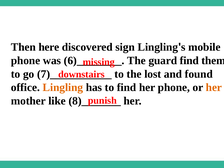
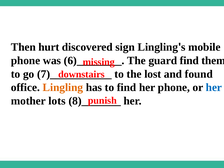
here: here -> hurt (49, 47)
her colour: orange -> blue (214, 87)
like: like -> lots (57, 101)
